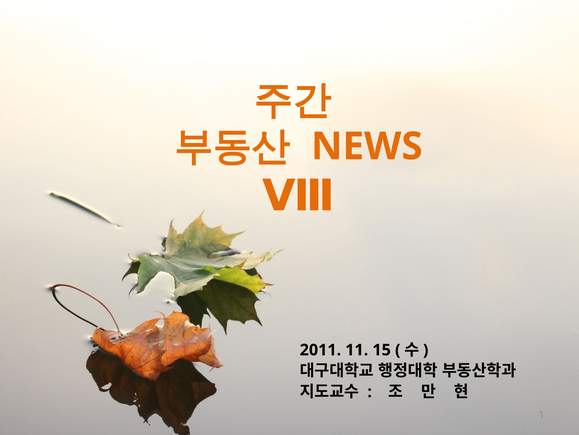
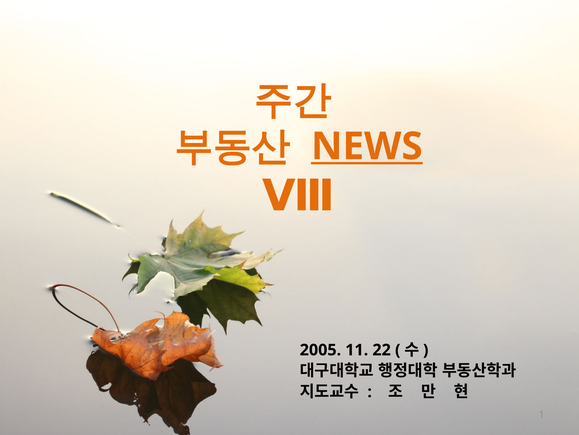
NEWS underline: none -> present (367, 146)
2011: 2011 -> 2005 (320, 349)
15: 15 -> 22 (382, 349)
